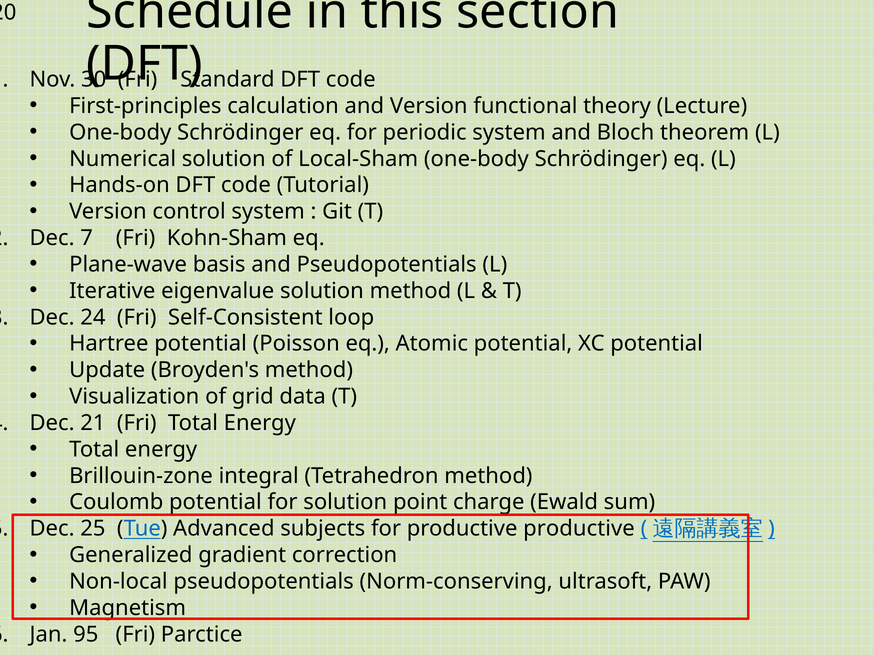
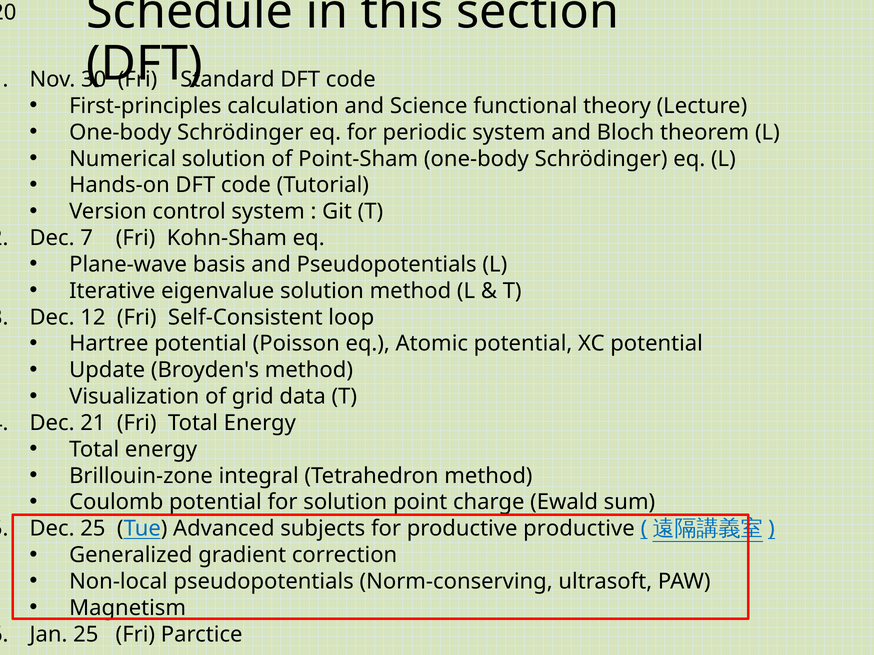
and Version: Version -> Science (429, 106)
Local-Sham: Local-Sham -> Point-Sham (358, 159)
24: 24 -> 12 (93, 317)
Jan 95: 95 -> 25 (86, 635)
